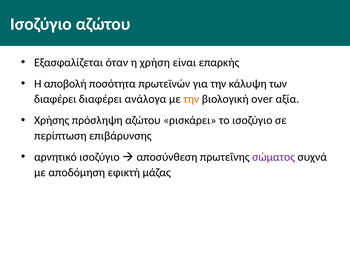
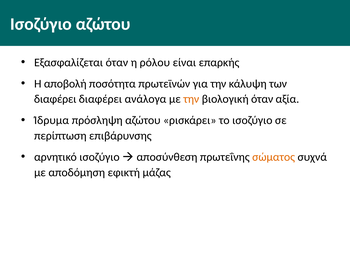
χρήση: χρήση -> ρόλου (155, 62)
βιολογική over: over -> όταν (262, 99)
Χρήσης: Χρήσης -> Ίδρυμα (52, 120)
σώματος colour: purple -> orange (274, 157)
